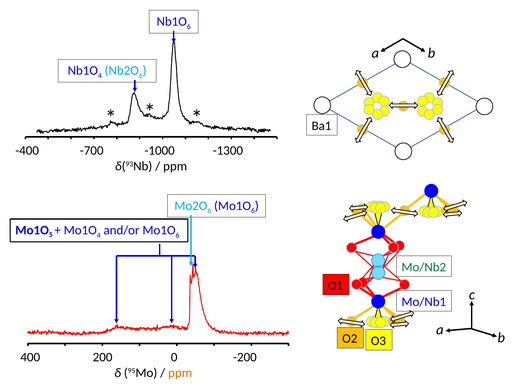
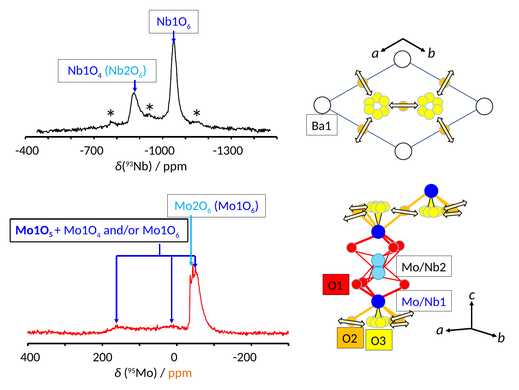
Mo/Nb2 colour: green -> black (424, 267)
